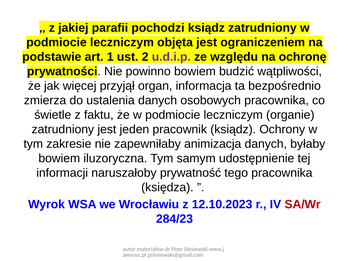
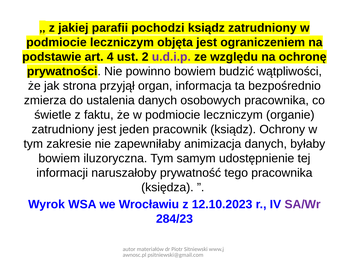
1: 1 -> 4 (110, 57)
więcej: więcej -> strona (80, 86)
SA/Wr colour: red -> purple (303, 205)
